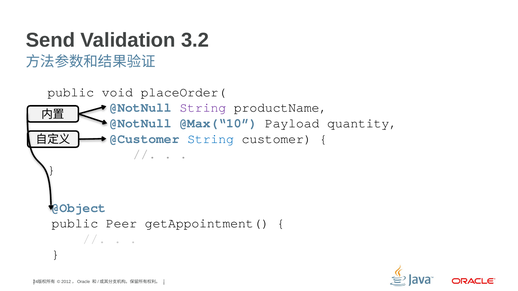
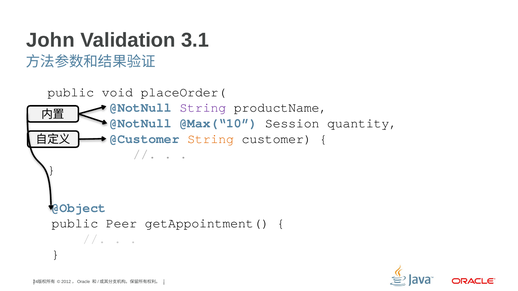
Send: Send -> John (50, 40)
3.2: 3.2 -> 3.1 (195, 40)
Payload: Payload -> Session (292, 123)
String colour: blue -> orange (211, 139)
